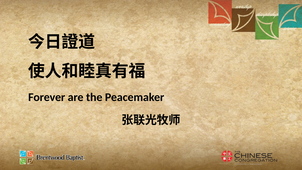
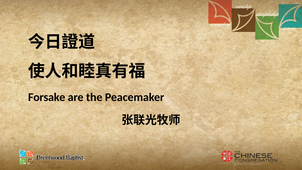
Forever: Forever -> Forsake (47, 97)
